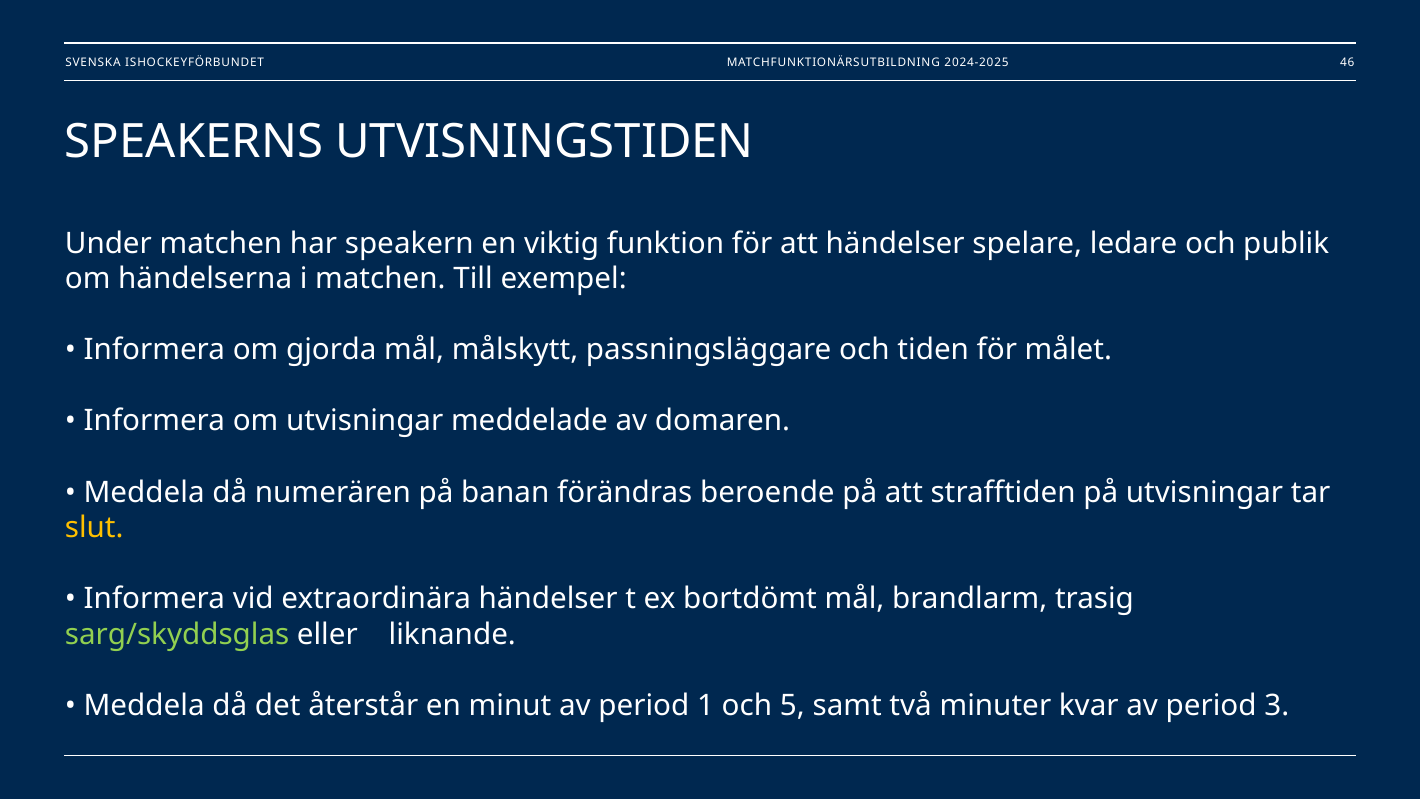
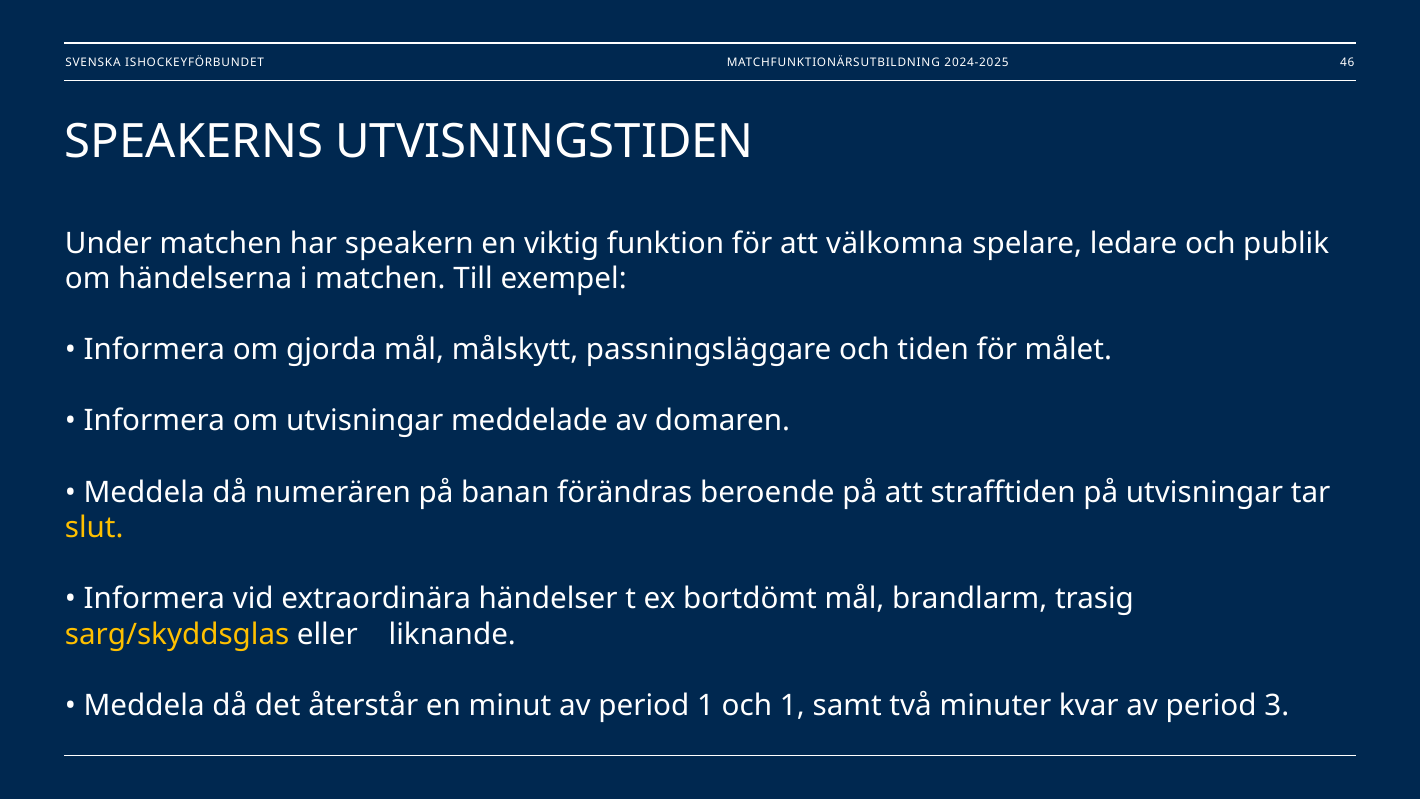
att händelser: händelser -> välkomna (895, 243)
sarg/skyddsglas colour: light green -> yellow (177, 634)
och 5: 5 -> 1 (792, 705)
